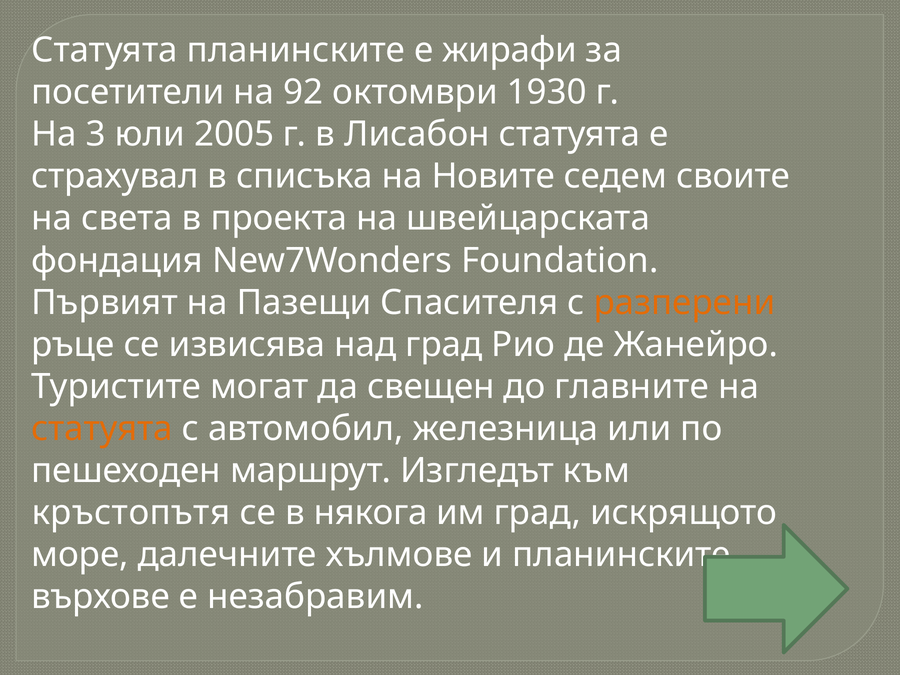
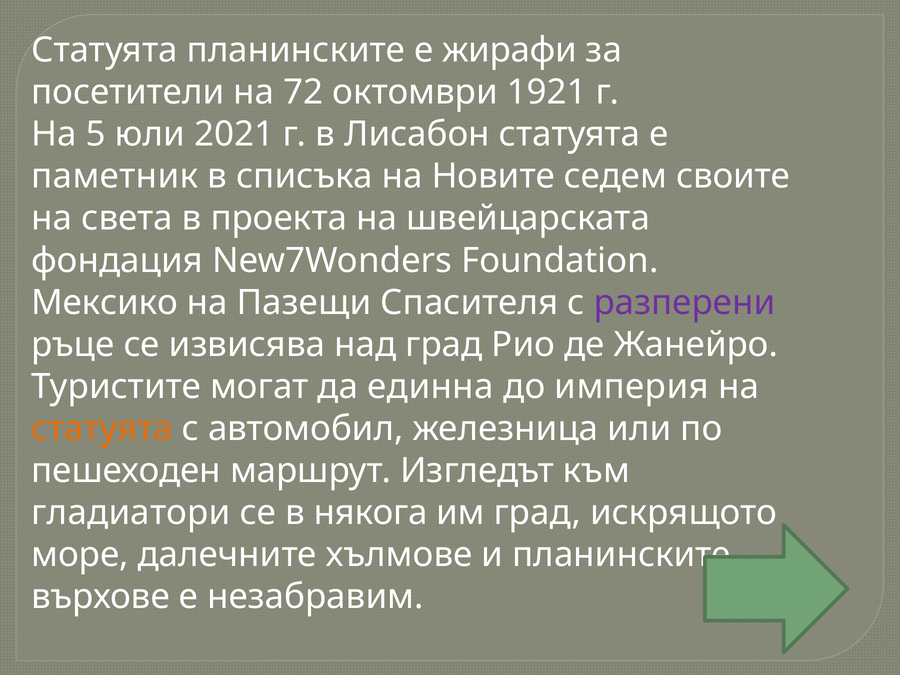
92: 92 -> 72 (303, 92)
1930: 1930 -> 1921 (547, 92)
3: 3 -> 5 (96, 134)
2005: 2005 -> 2021 (234, 134)
страхувал: страхувал -> паметник (115, 176)
Първият: Първият -> Мексико (105, 302)
разперени colour: orange -> purple (684, 302)
свещен: свещен -> единна (431, 387)
главните: главните -> империя (632, 387)
кръстопътя: кръстопътя -> гладиатори (131, 513)
